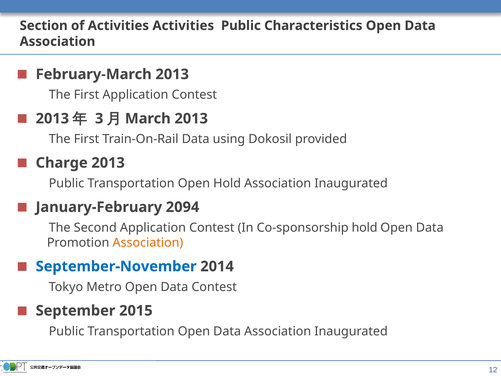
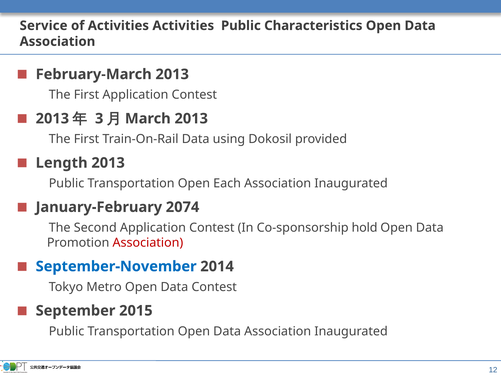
Section: Section -> Service (44, 26)
Charge: Charge -> Length (62, 163)
Open Hold: Hold -> Each (227, 183)
2094: 2094 -> 2074 (183, 207)
Association colour: orange -> red (148, 243)
